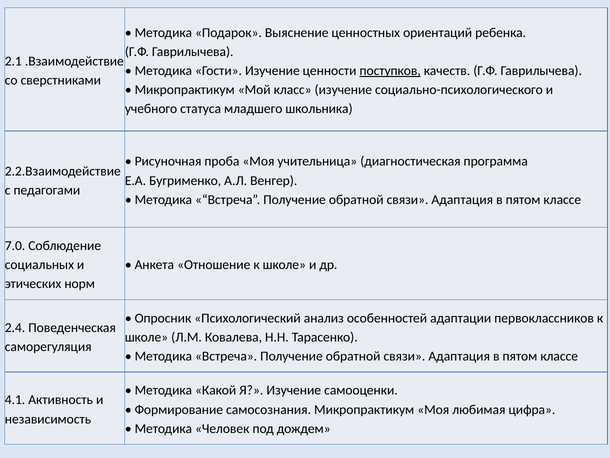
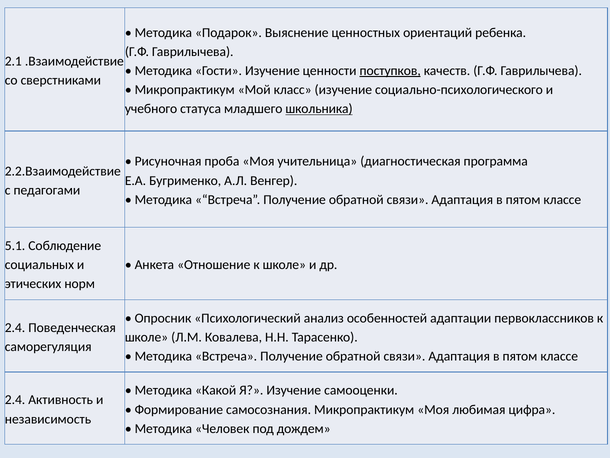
школьника underline: none -> present (319, 109)
7.0: 7.0 -> 5.1 (15, 246)
4.1: 4.1 -> 2.4 (15, 400)
